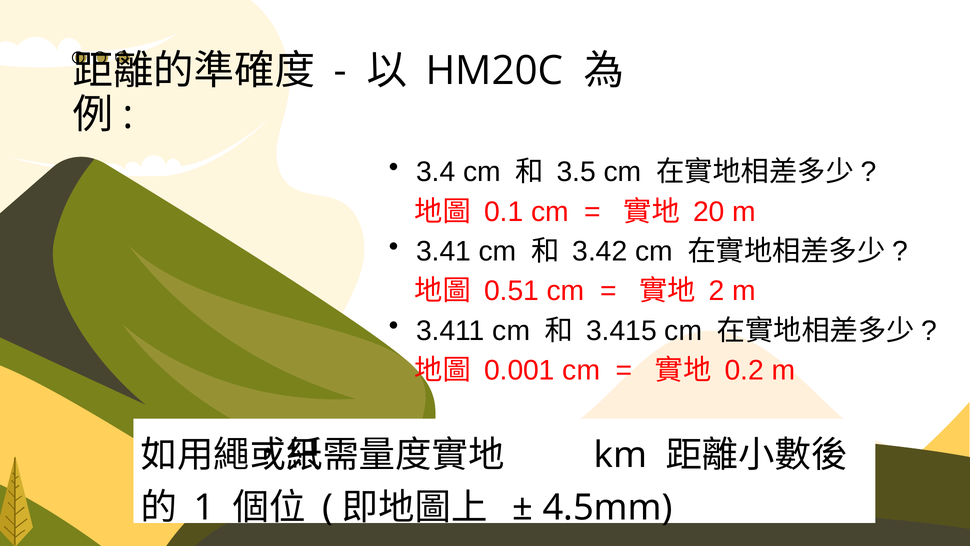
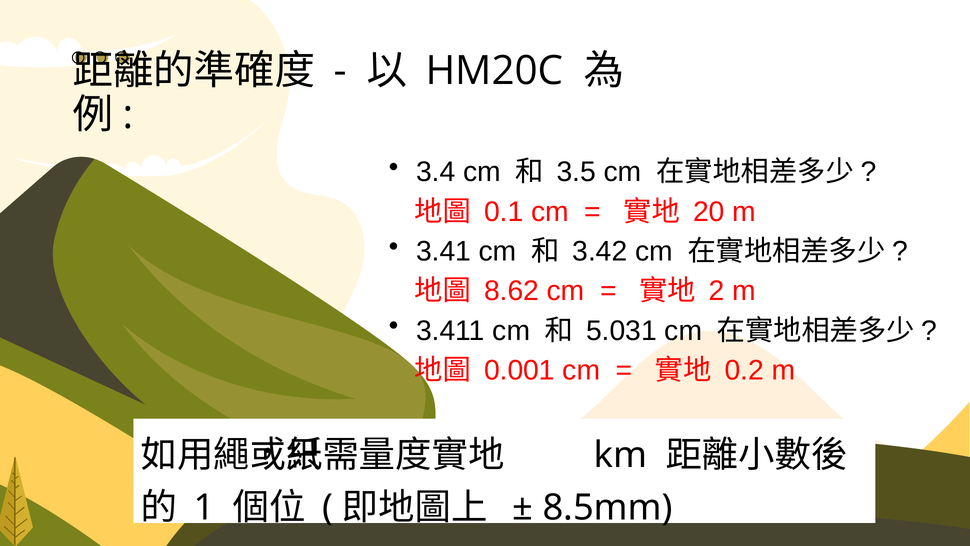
0.51: 0.51 -> 8.62 (512, 291)
3.415: 3.415 -> 5.031 (621, 330)
4.5mm: 4.5mm -> 8.5mm (608, 507)
